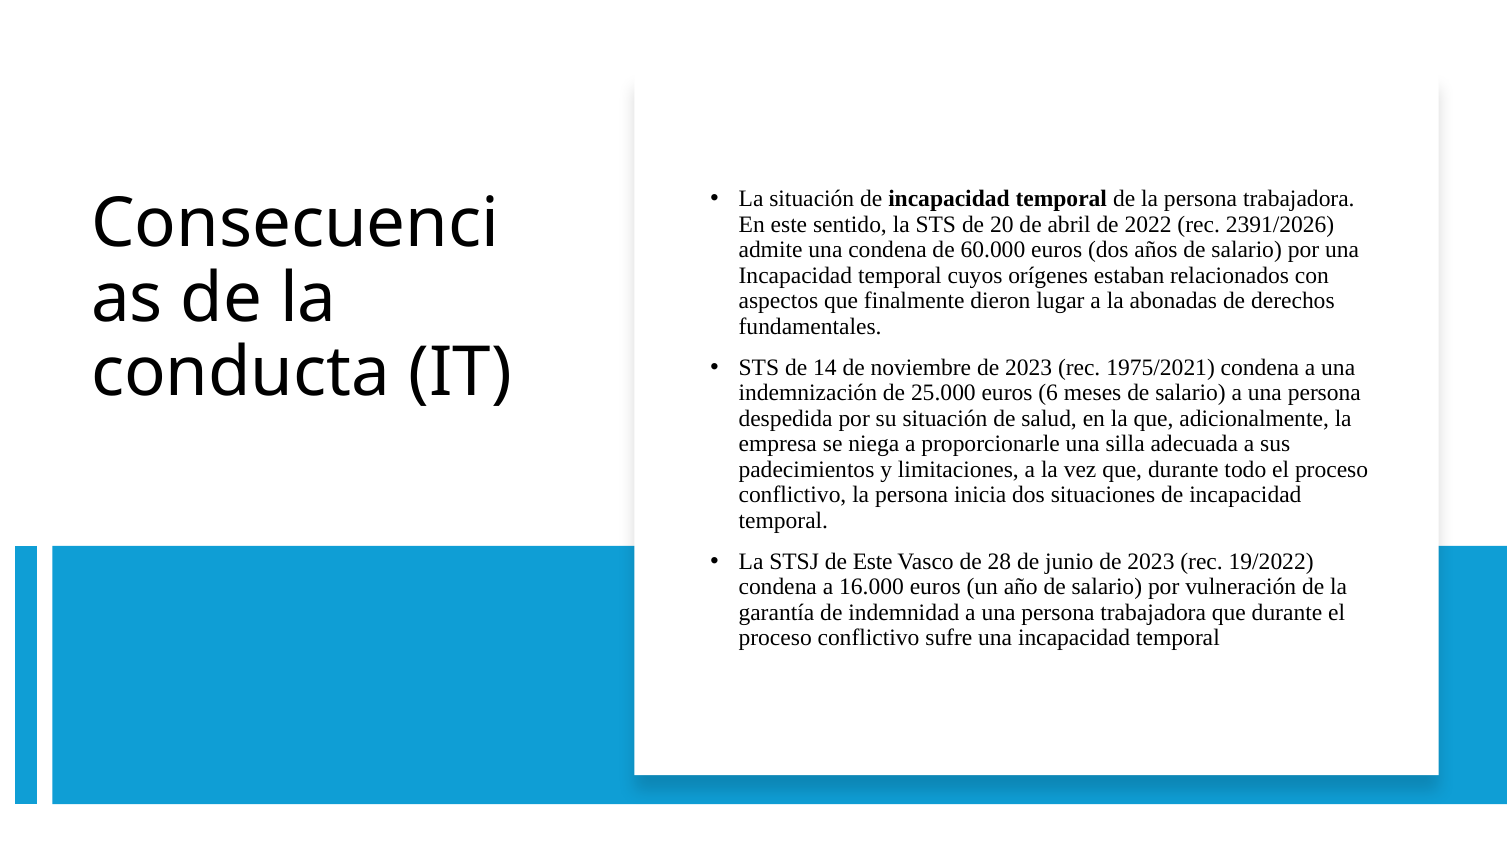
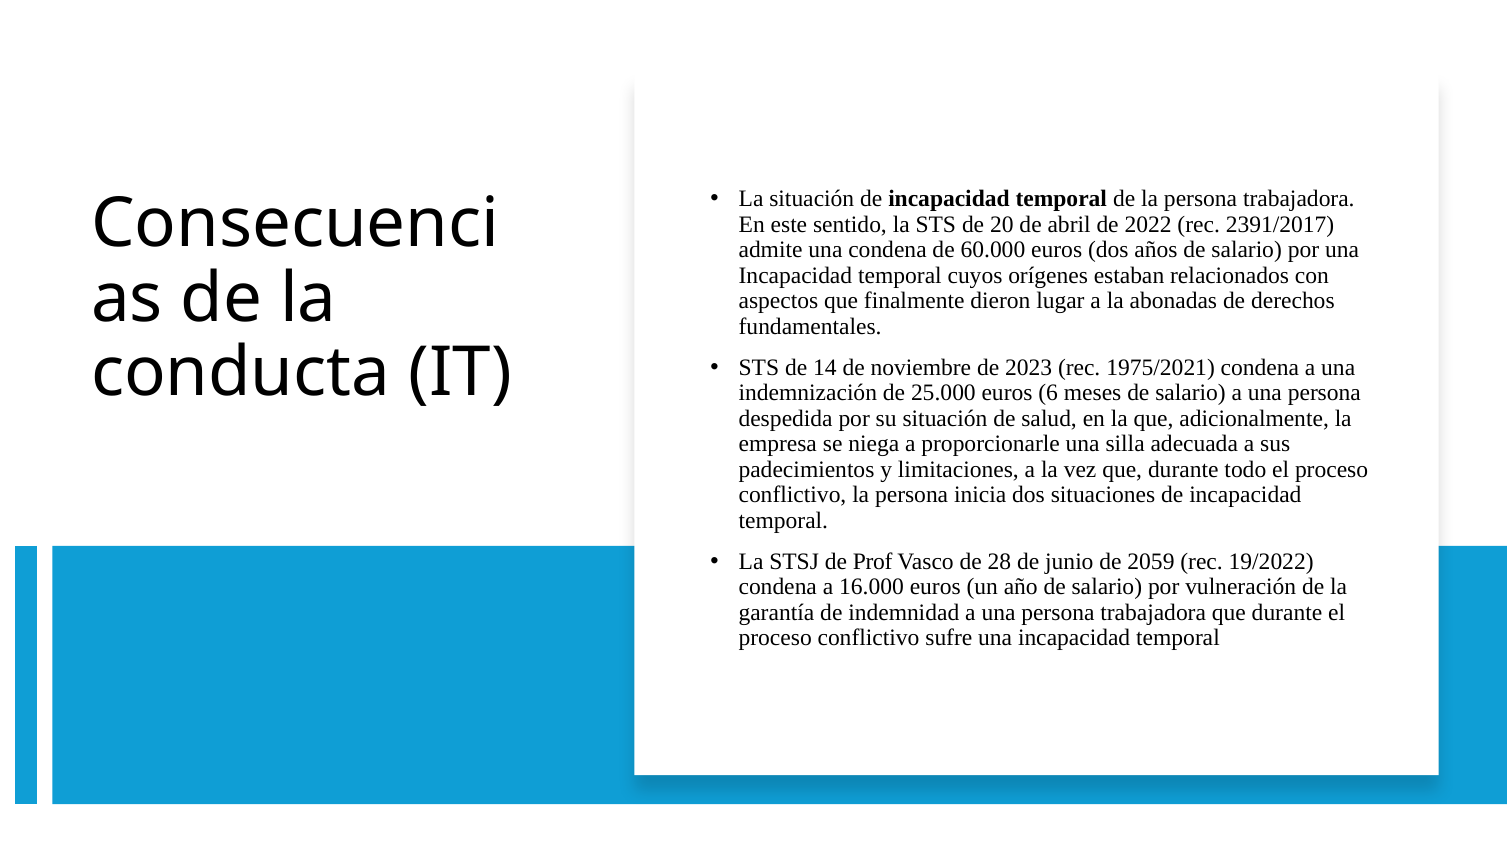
2391/2026: 2391/2026 -> 2391/2017 (1280, 225)
de Este: Este -> Prof (873, 561)
junio de 2023: 2023 -> 2059 (1151, 561)
